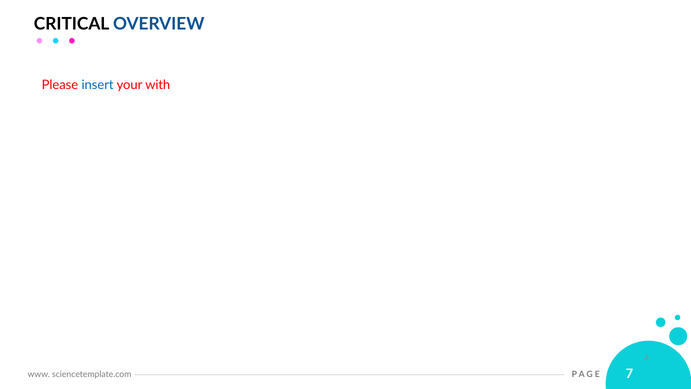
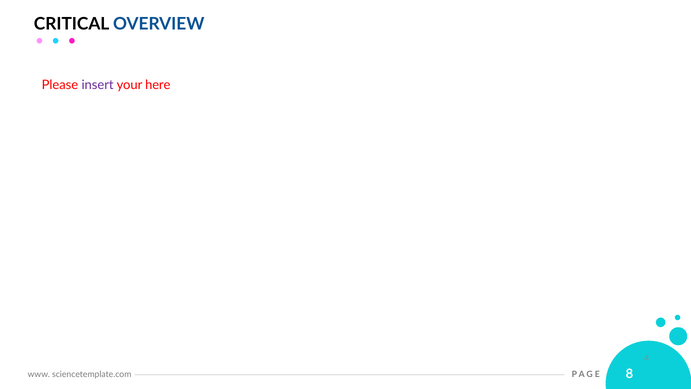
insert colour: blue -> purple (98, 85)
with: with -> here (158, 85)
7: 7 -> 8 (630, 374)
